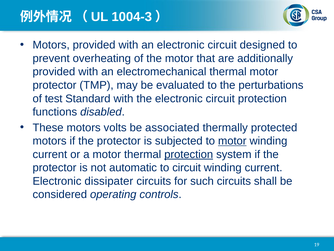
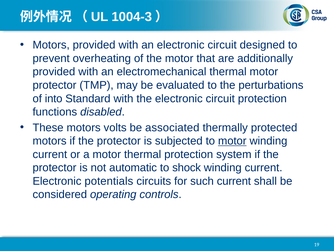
test: test -> into (54, 98)
protection underline: present -> none (189, 154)
to circuit: circuit -> shock (187, 167)
dissipater: dissipater -> potentials (109, 181)
such circuits: circuits -> current (234, 181)
